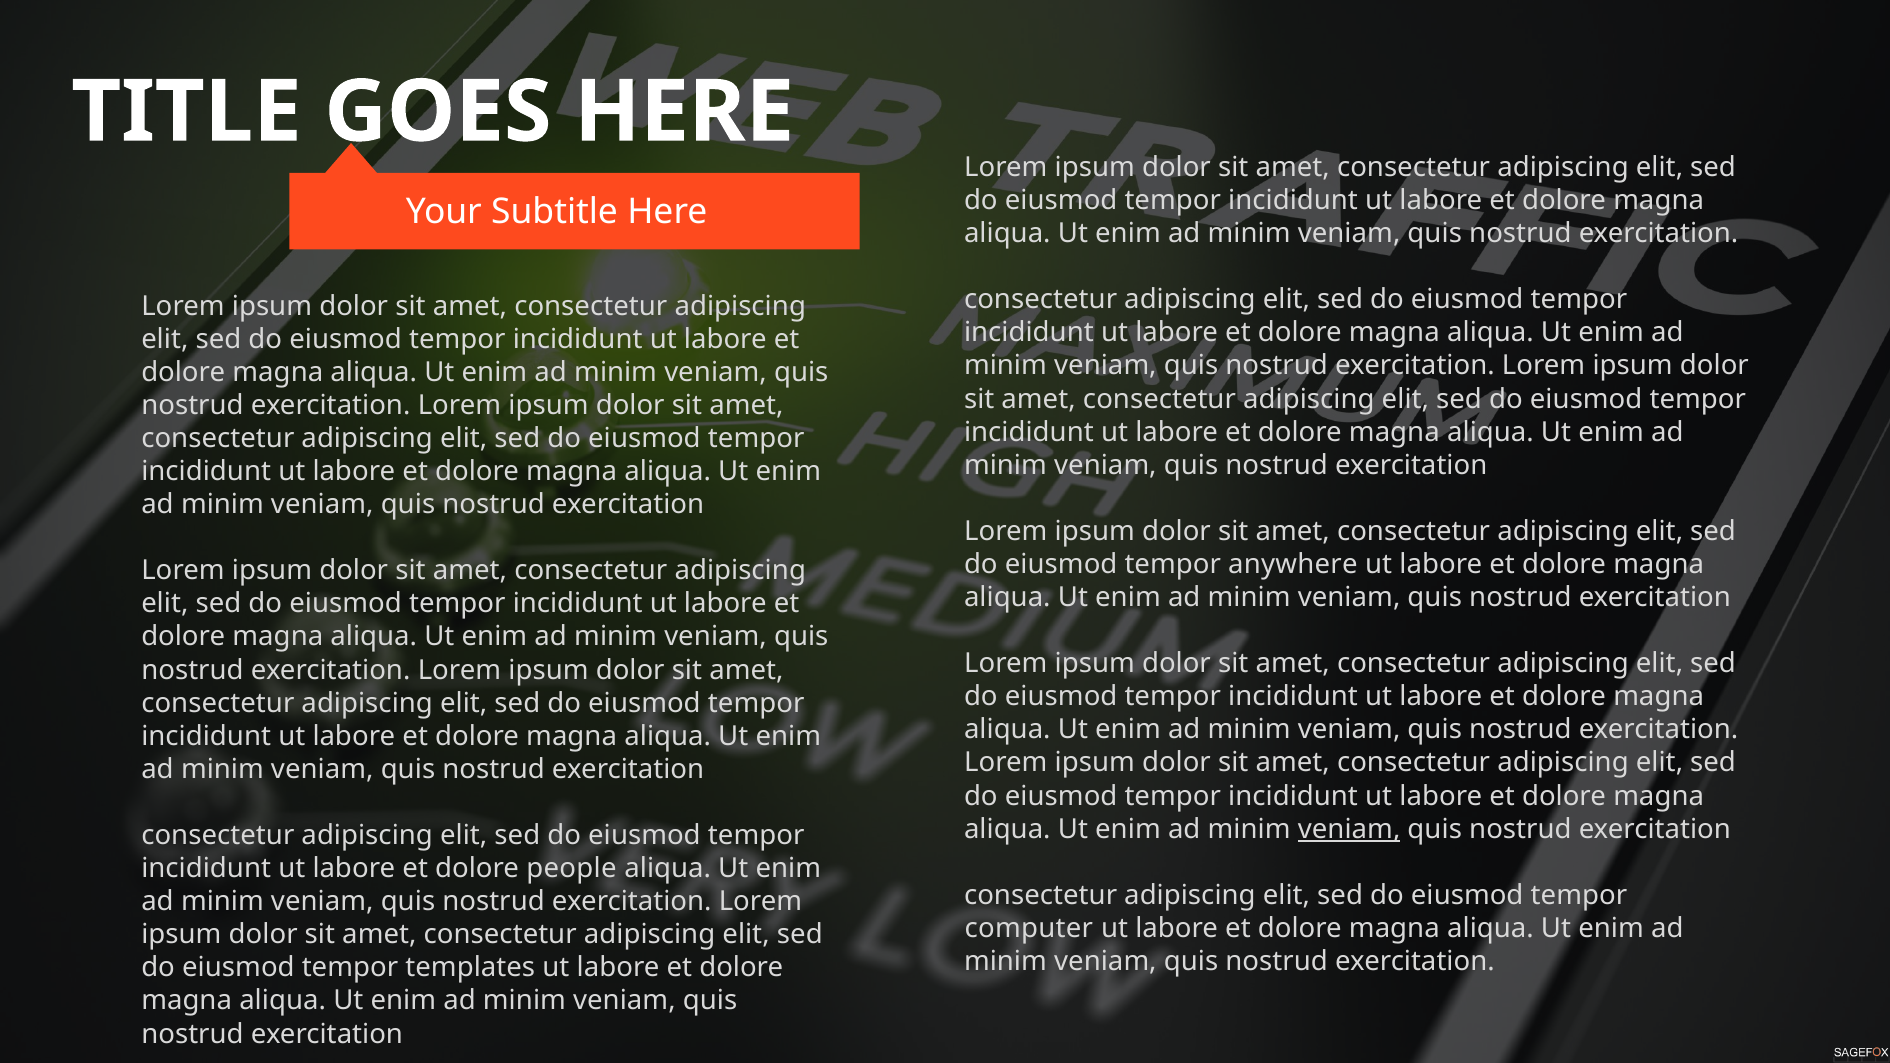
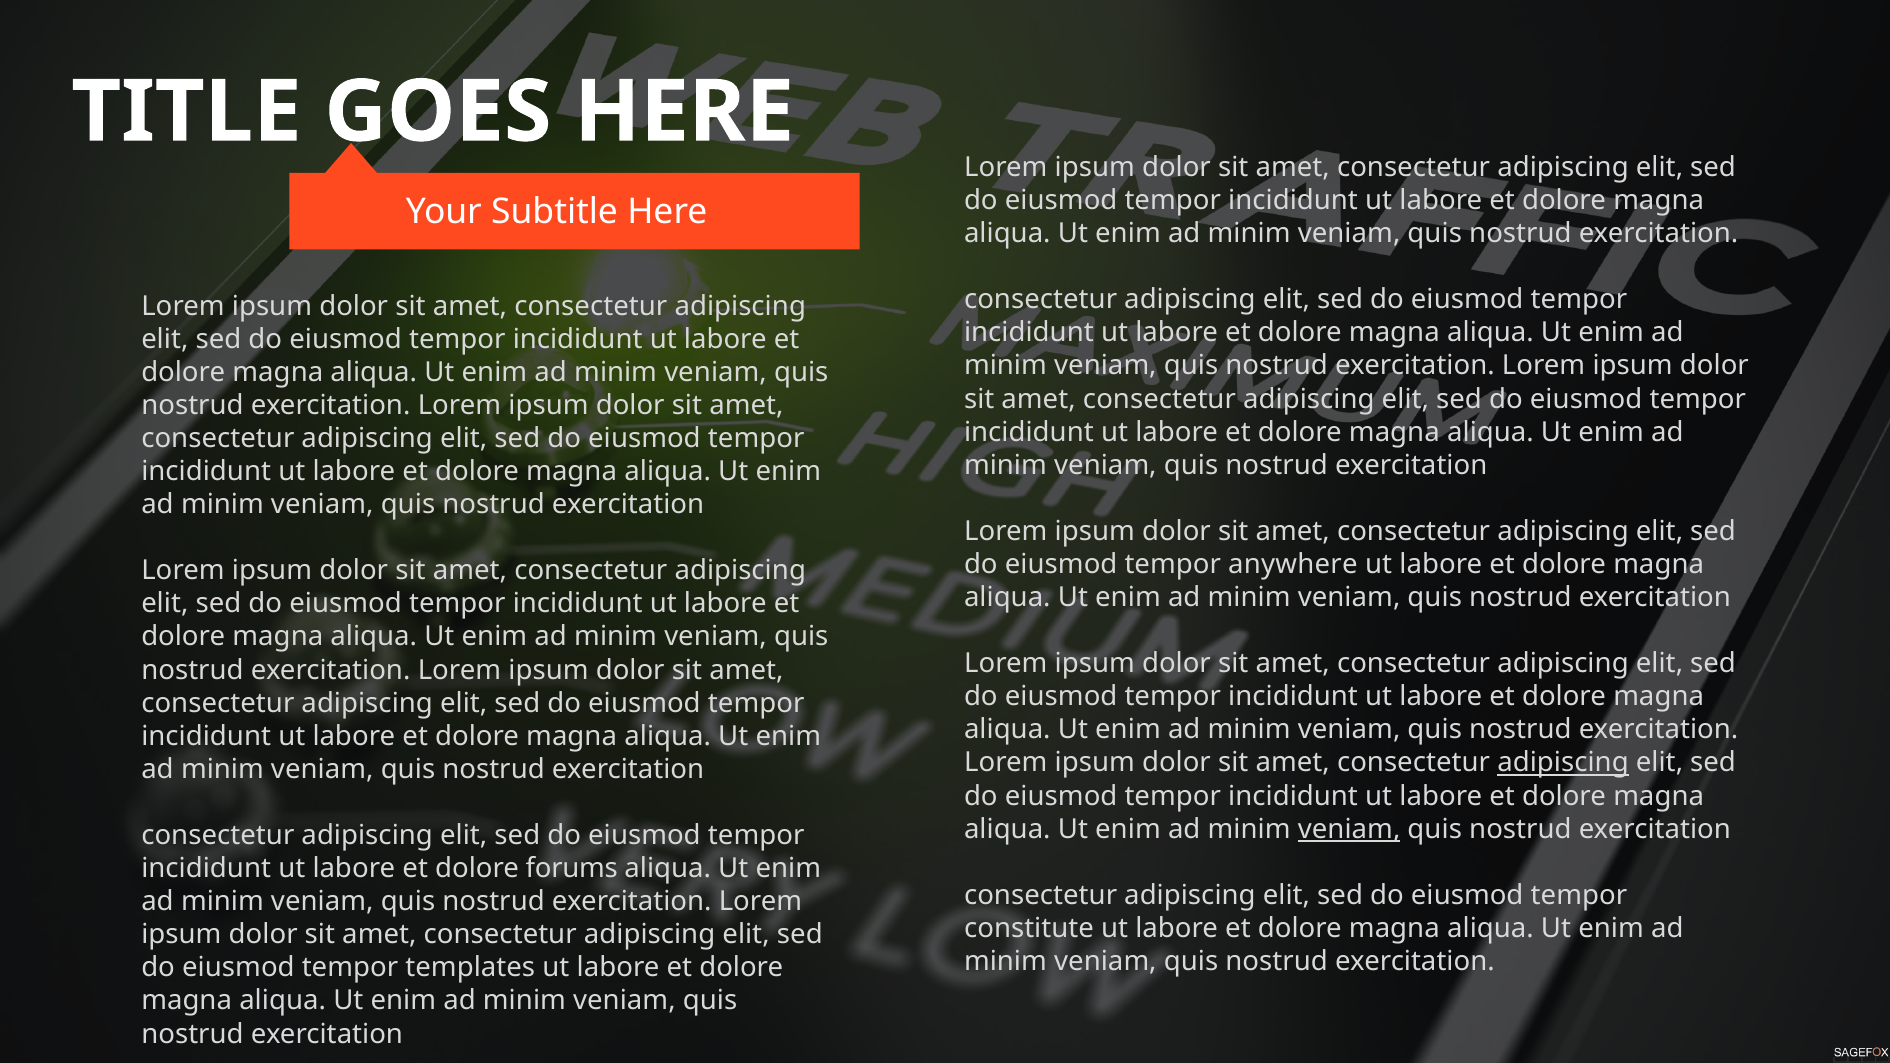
adipiscing underline: none -> present (1563, 763)
people: people -> forums (572, 869)
computer: computer -> constitute (1029, 928)
